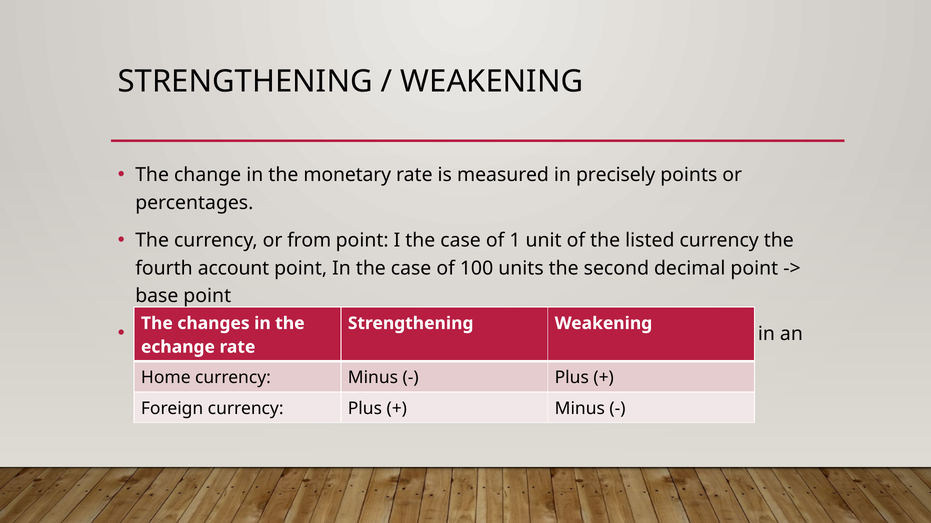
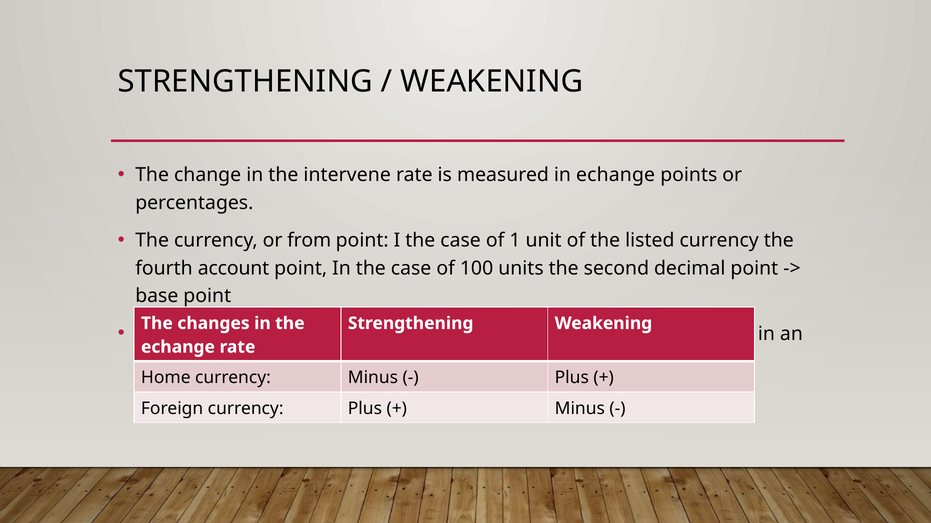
monetary: monetary -> intervene (347, 175)
in precisely: precisely -> echange (616, 175)
